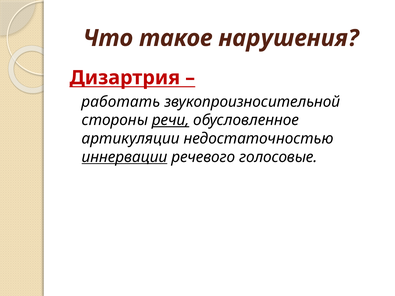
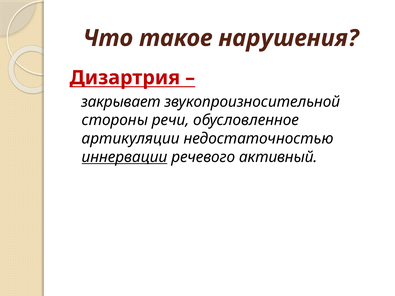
работать: работать -> закрывает (121, 102)
речи underline: present -> none (171, 120)
голосовые: голосовые -> активный (278, 157)
